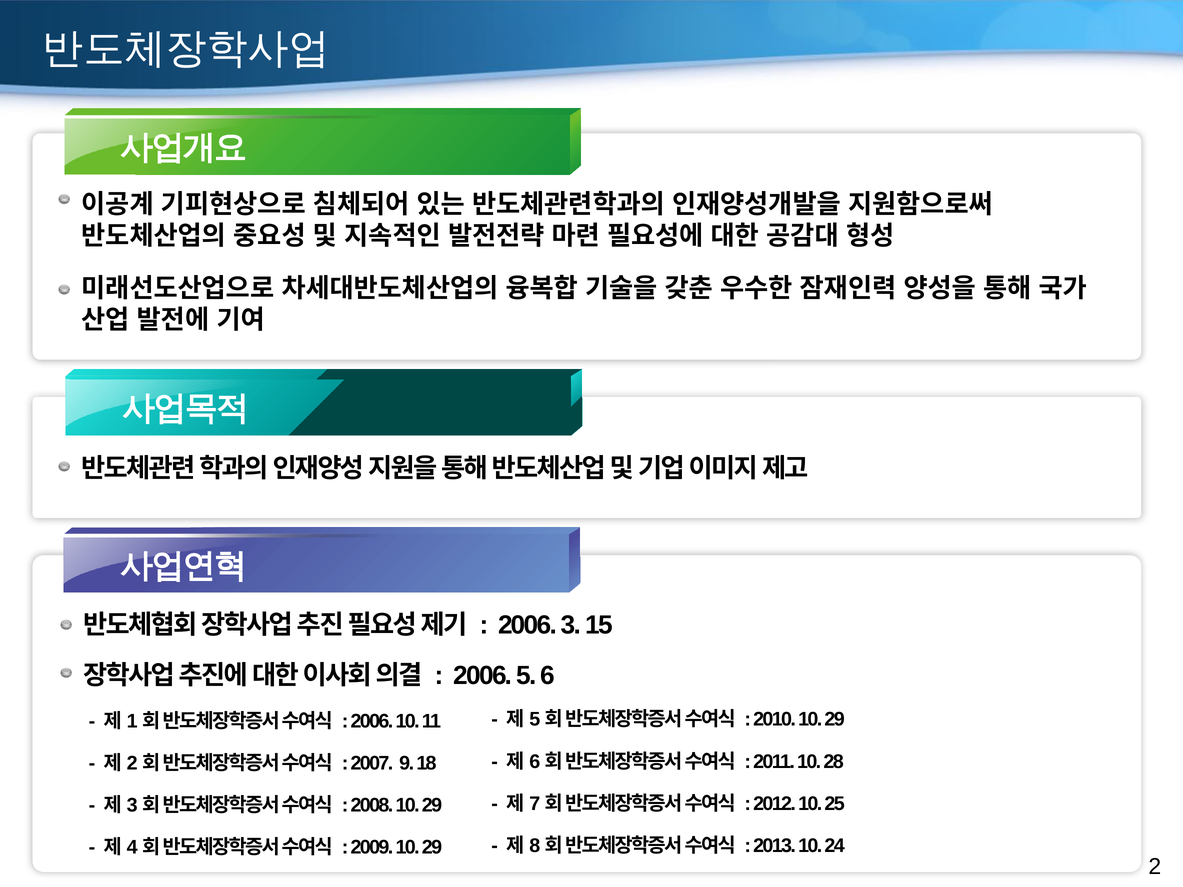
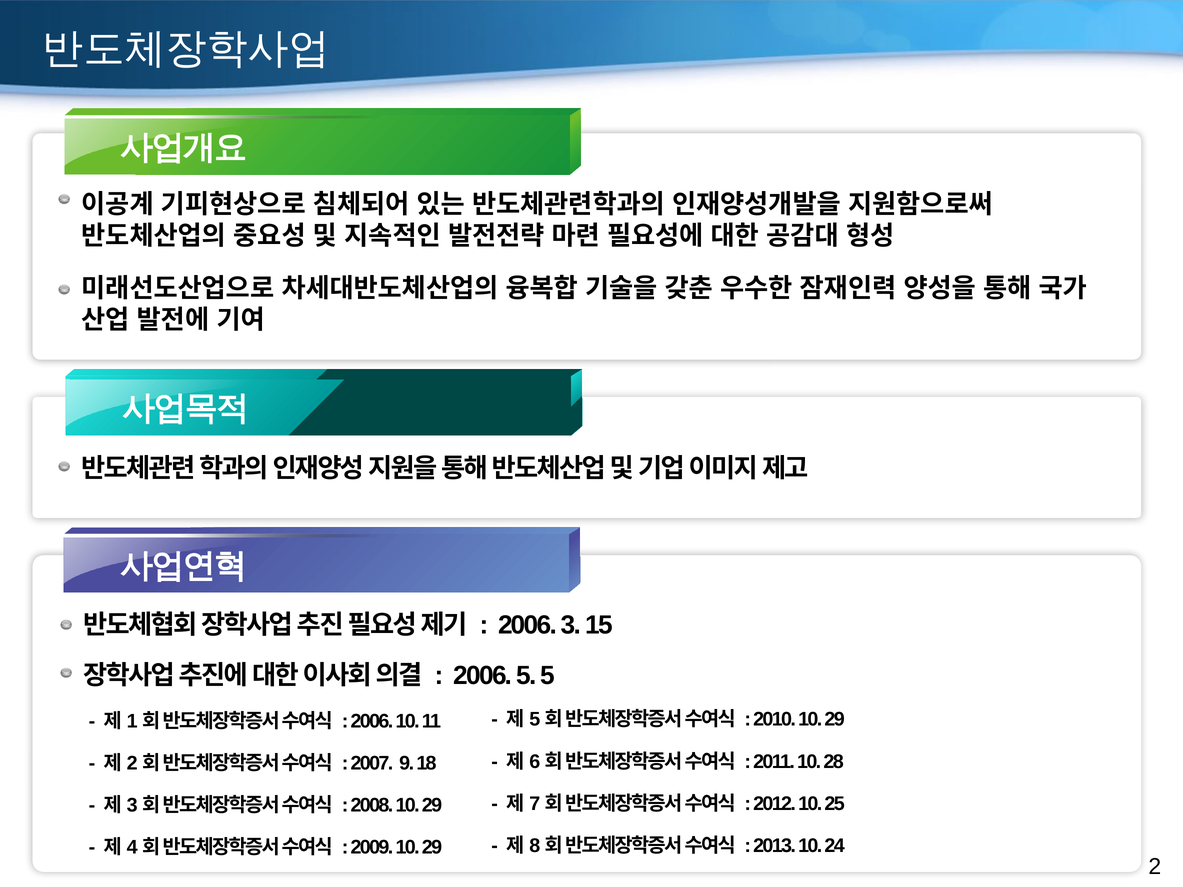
5 6: 6 -> 5 (548, 676)
